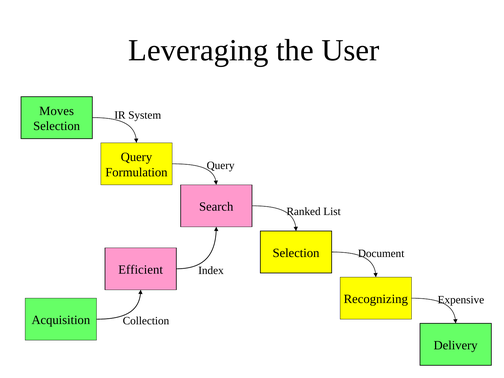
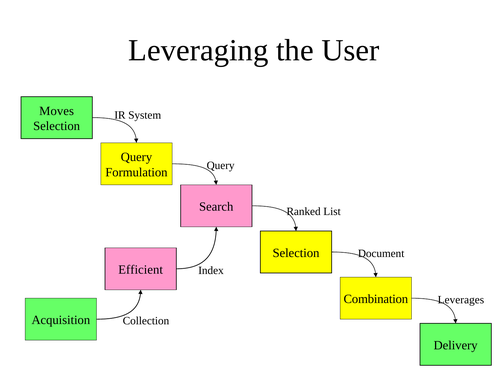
Recognizing: Recognizing -> Combination (376, 299)
Expensive: Expensive -> Leverages (461, 300)
